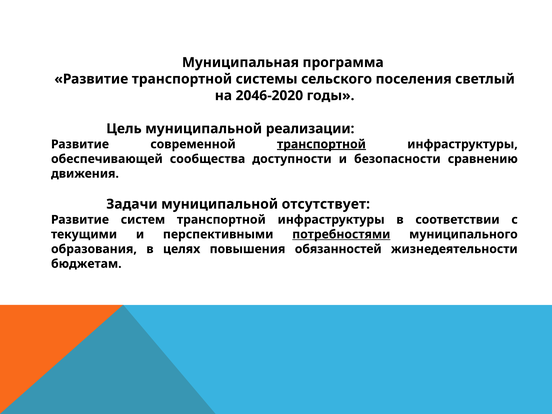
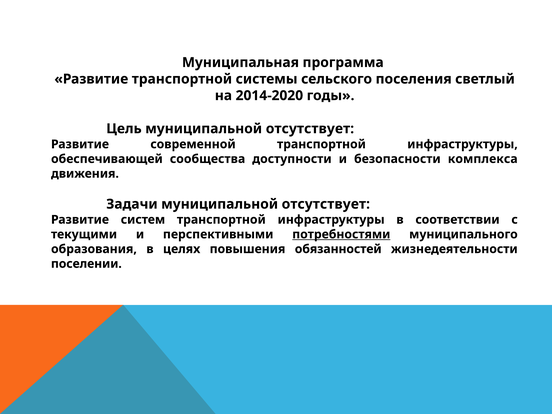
2046-2020: 2046-2020 -> 2014-2020 (269, 96)
Цель муниципальной реализации: реализации -> отсутствует (310, 129)
транспортной underline: present -> none (321, 144)
сравнению: сравнению -> комплекса (483, 159)
бюджетам: бюджетам -> поселении (86, 264)
